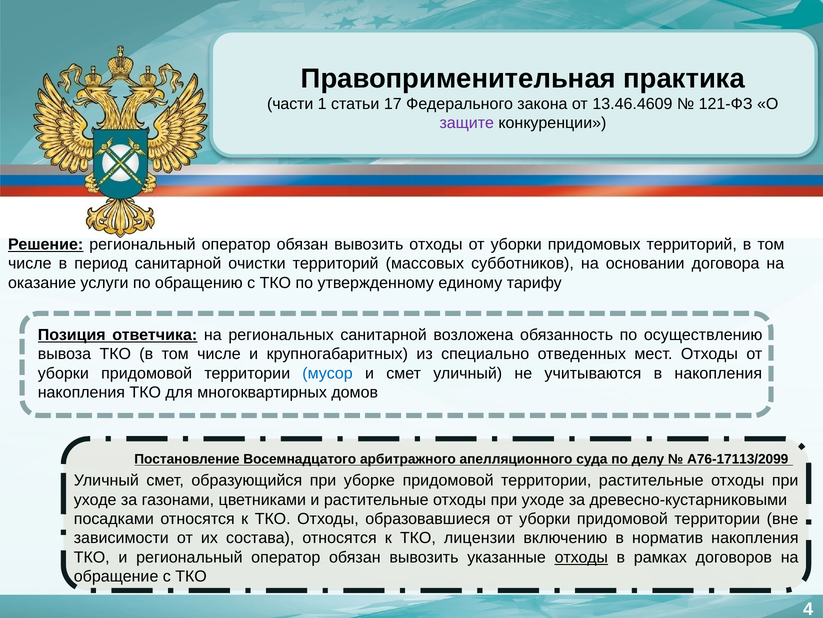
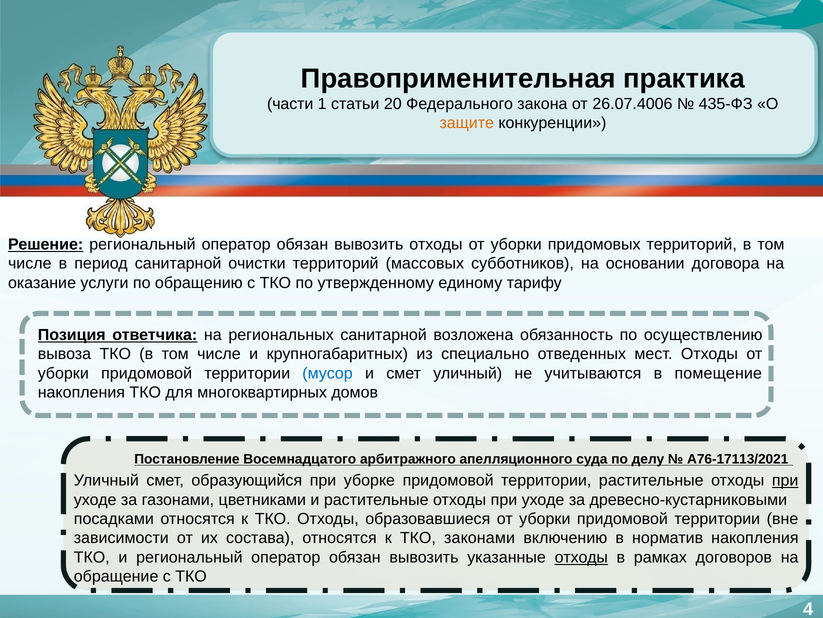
17: 17 -> 20 (393, 104)
13.46.4609: 13.46.4609 -> 26.07.4006 (632, 104)
121-ФЗ: 121-ФЗ -> 435-ФЗ (726, 104)
защите colour: purple -> orange (467, 123)
в накопления: накопления -> помещение (718, 373)
А76-17113/2099: А76-17113/2099 -> А76-17113/2021 (738, 459)
при underline: none -> present (785, 480)
лицензии: лицензии -> законами (480, 538)
